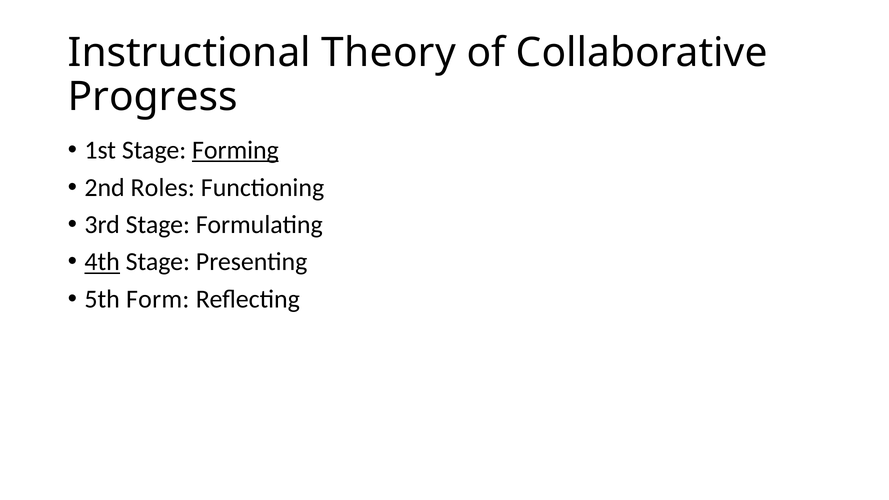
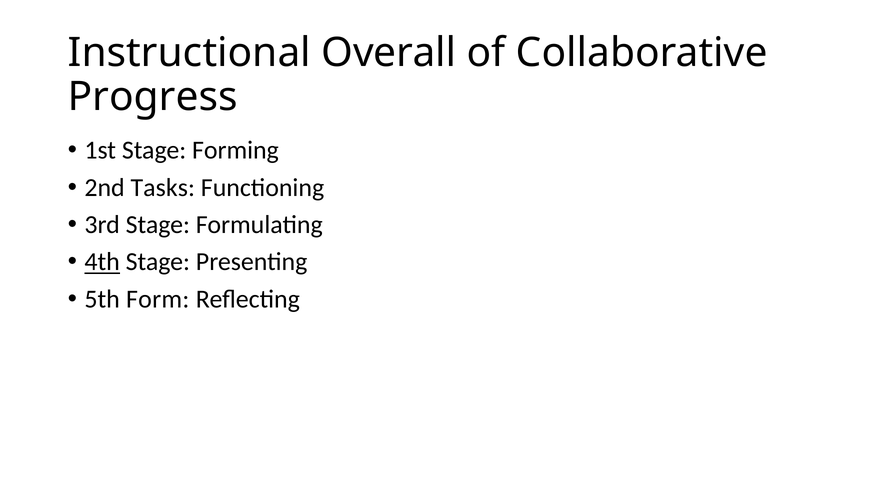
Theory: Theory -> Overall (389, 53)
Forming underline: present -> none (235, 150)
Roles: Roles -> Tasks (163, 187)
